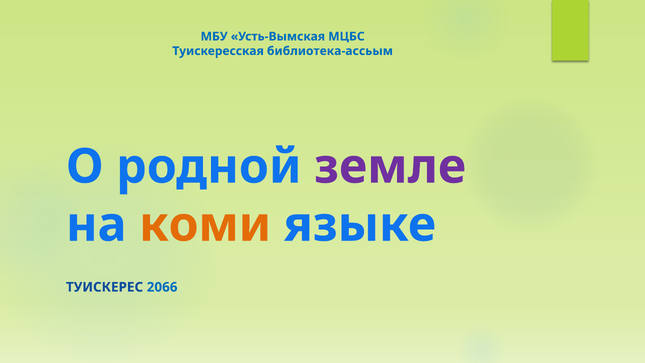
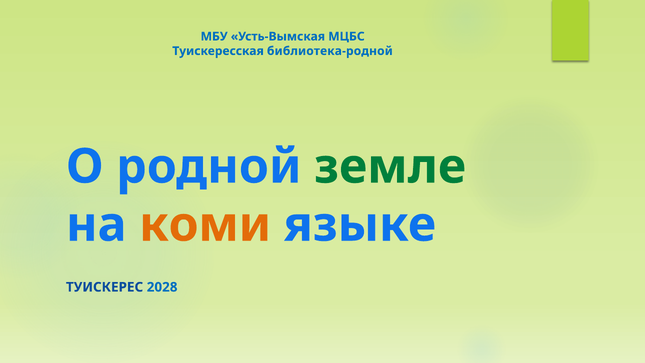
библиотека-ассьым: библиотека-ассьым -> библиотека-родной (330, 51)
земле colour: purple -> green (390, 167)
2066: 2066 -> 2028 (162, 287)
